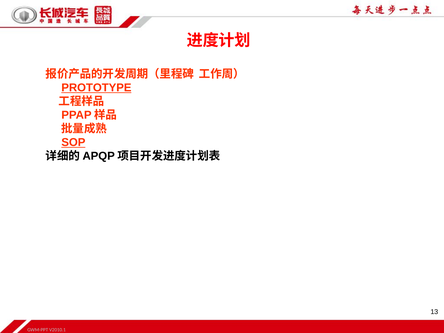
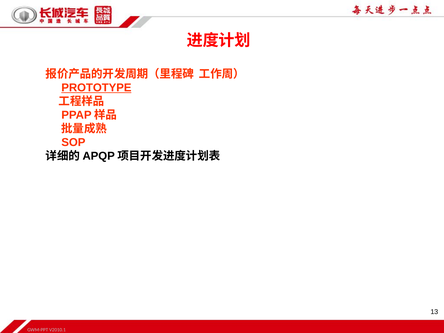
SOP underline: present -> none (73, 142)
